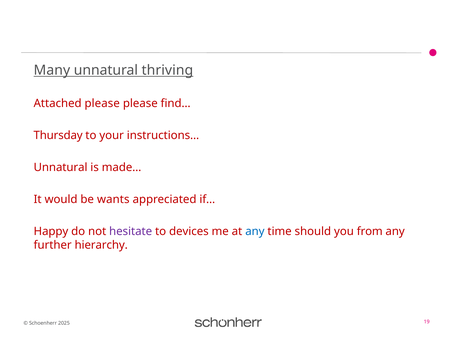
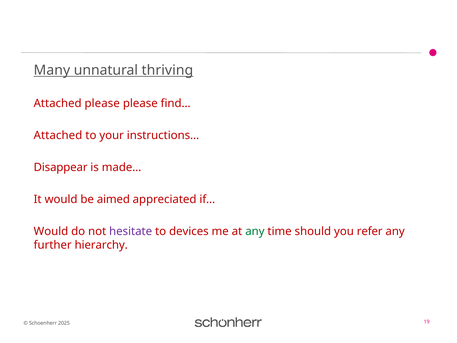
Thursday: Thursday -> Attached (58, 135)
Unnatural: Unnatural -> Disappear (61, 167)
wants: wants -> aimed (113, 199)
Happy: Happy -> Would (51, 231)
any colour: blue -> green (255, 231)
from: from -> refer (370, 231)
